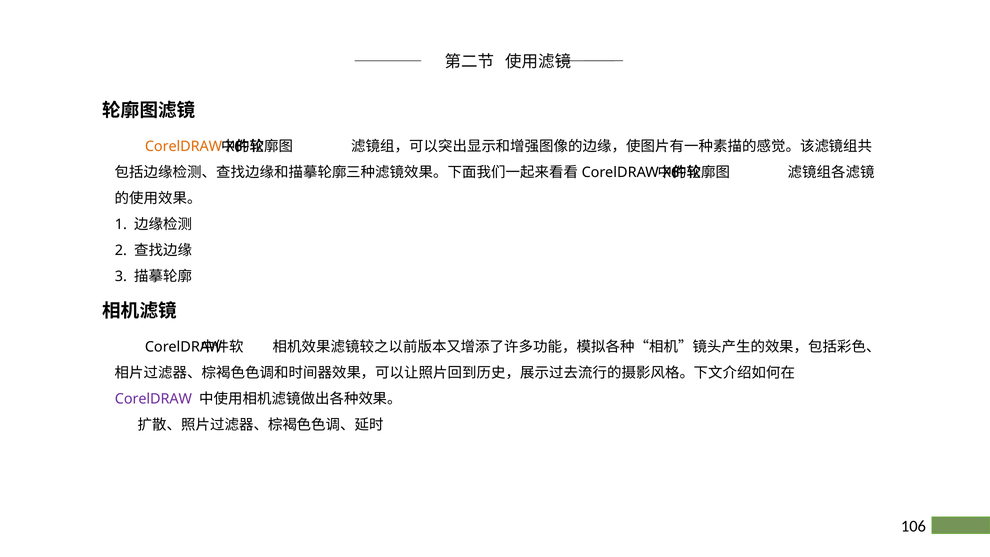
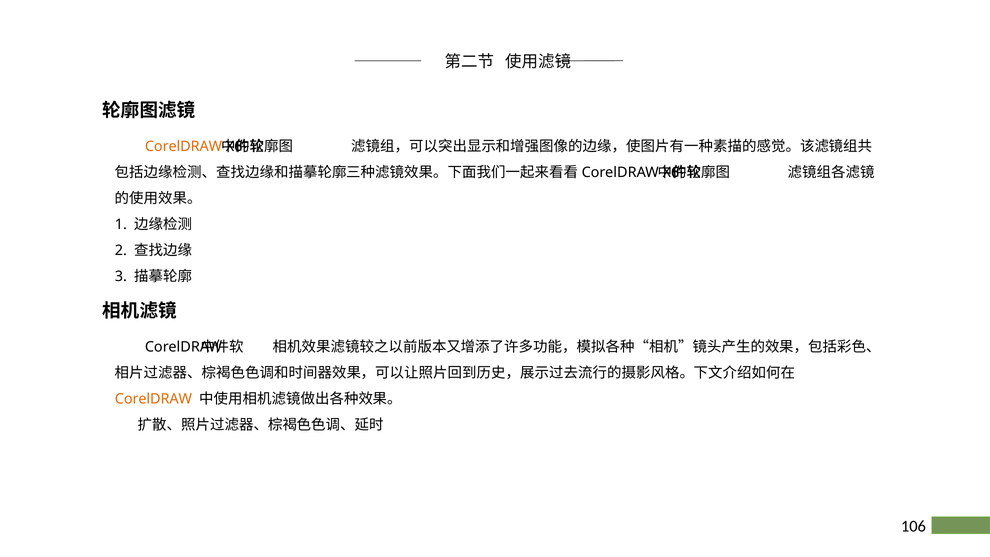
CorelDRAW colour: purple -> orange (153, 399)
